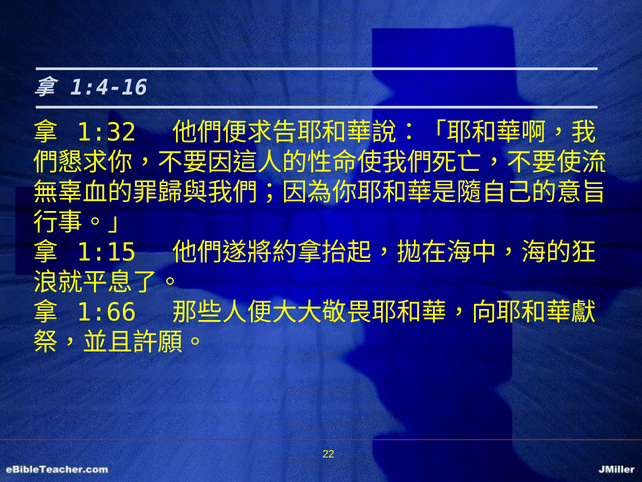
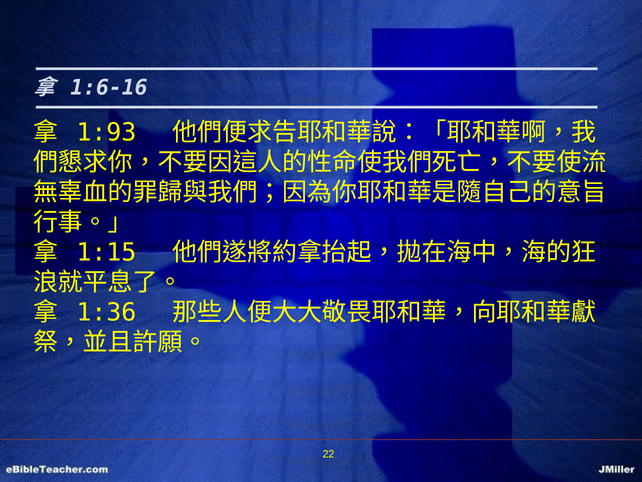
1:4-16: 1:4-16 -> 1:6-16 (109, 88)
1:32: 1:32 -> 1:93 (106, 132)
1:66: 1:66 -> 1:36 (106, 312)
